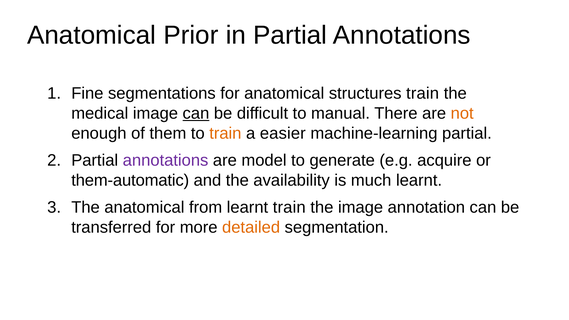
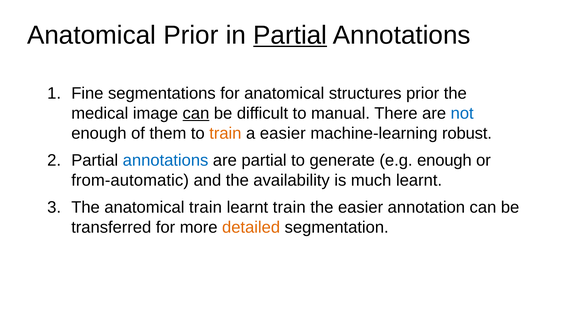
Partial underline: none -> present (290, 35)
structures train: train -> prior (423, 94)
not colour: orange -> blue (462, 113)
machine-learning partial: partial -> robust (467, 133)
annotations colour: purple -> blue (166, 160)
are model: model -> partial (264, 160)
e.g acquire: acquire -> enough (444, 160)
them-automatic: them-automatic -> from-automatic (130, 180)
anatomical from: from -> train (205, 207)
the image: image -> easier (361, 207)
